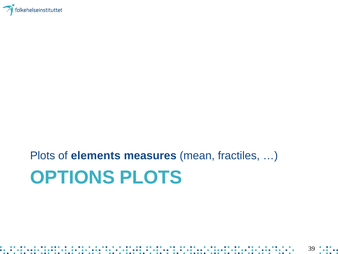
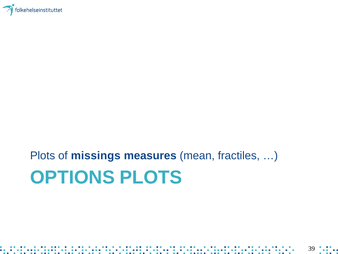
elements: elements -> missings (96, 155)
